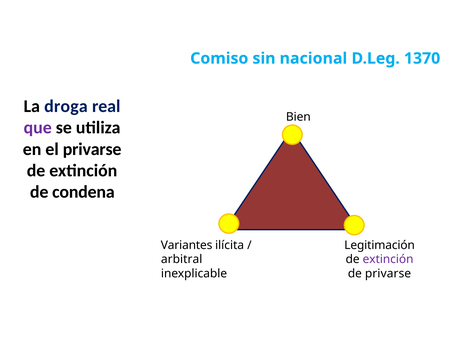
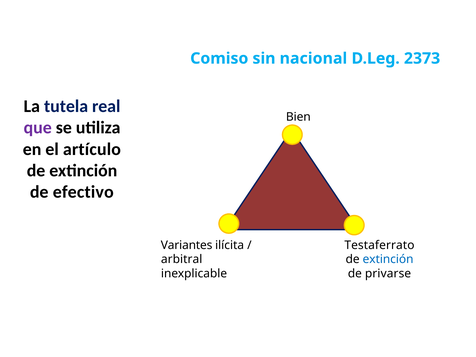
1370: 1370 -> 2373 (422, 58)
droga: droga -> tutela (66, 106)
el privarse: privarse -> artículo (92, 149)
condena: condena -> efectivo (83, 192)
Legitimación: Legitimación -> Testaferrato (379, 245)
extinción colour: purple -> blue (388, 259)
